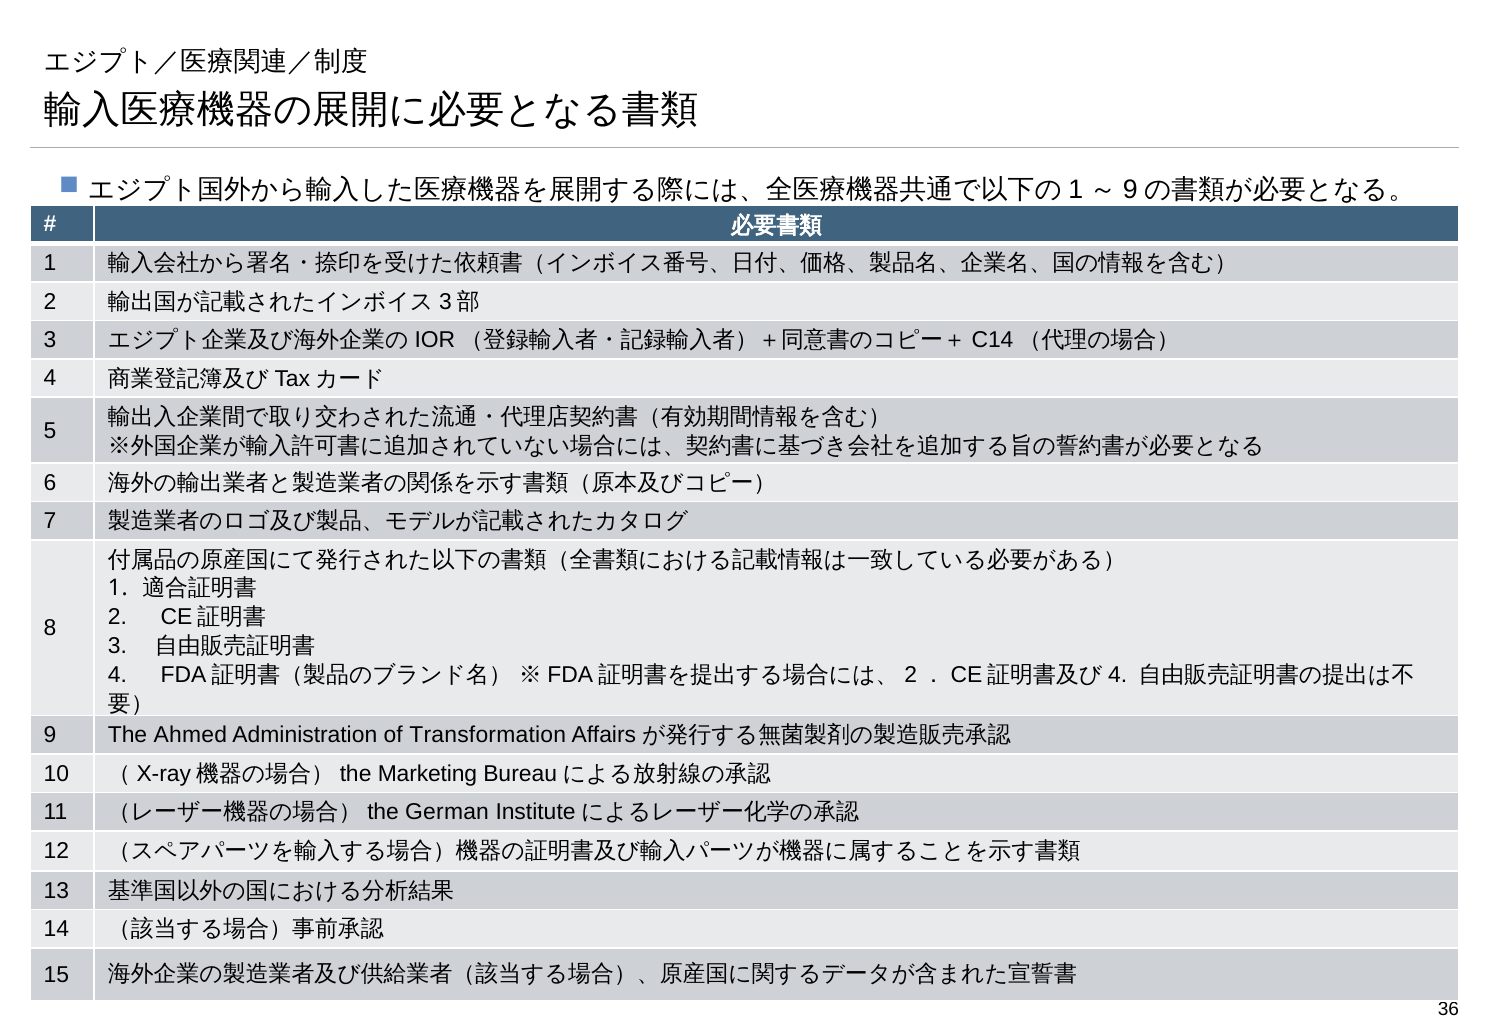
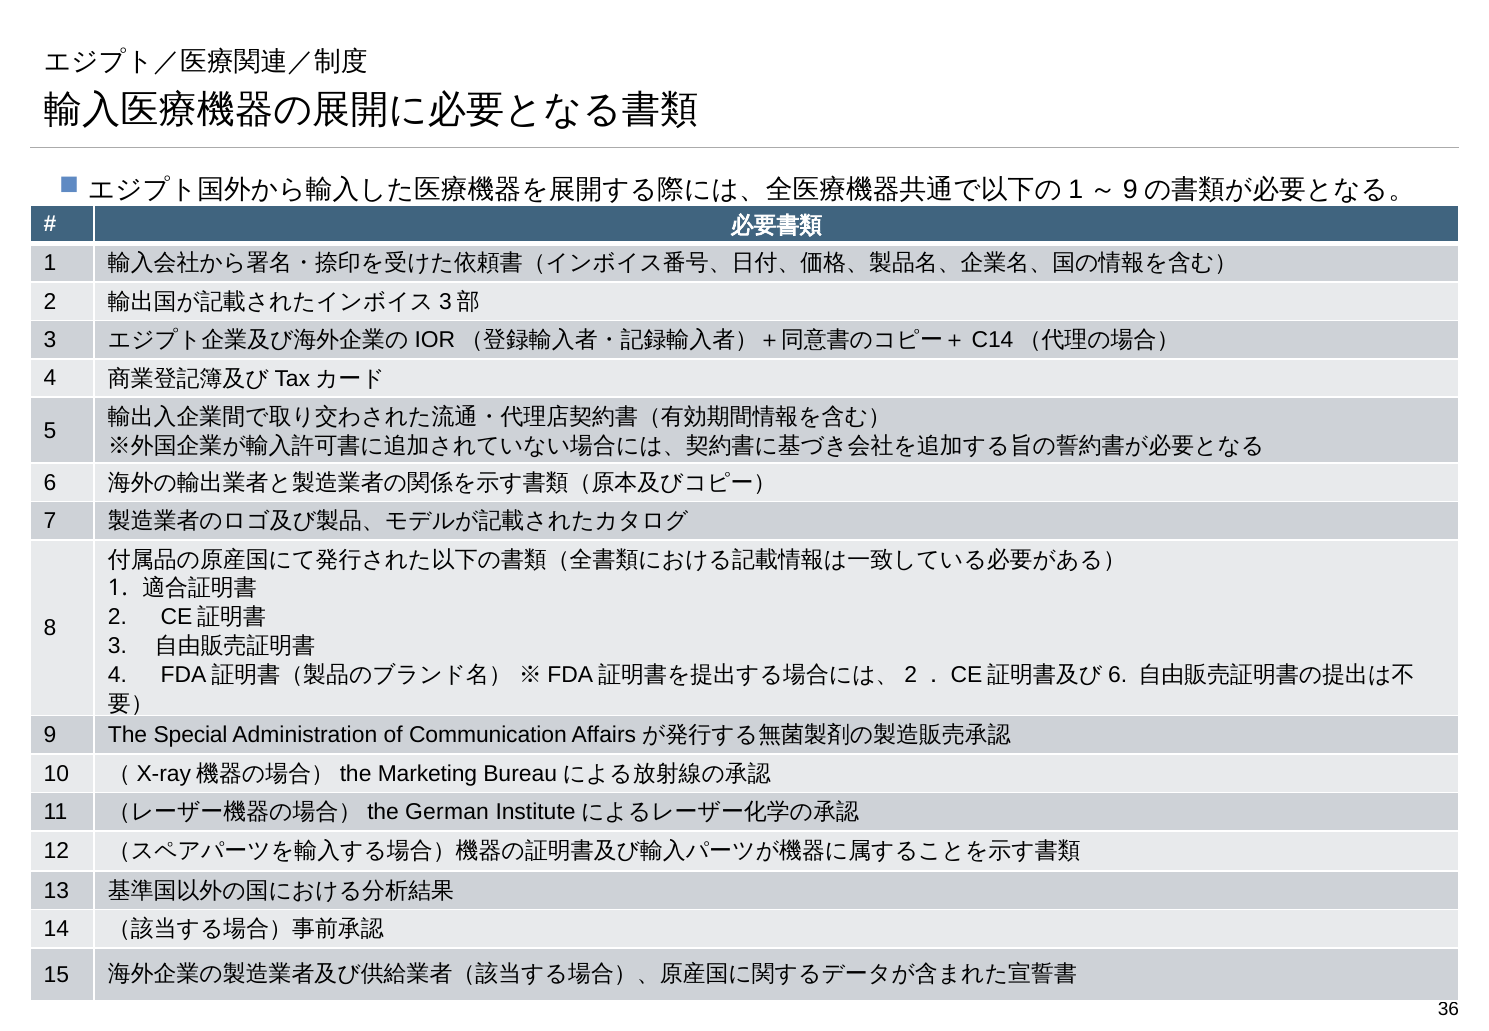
4: 4 -> 6 (1118, 675)
Ahmed: Ahmed -> Special (191, 735)
Transformation: Transformation -> Communication (488, 735)
